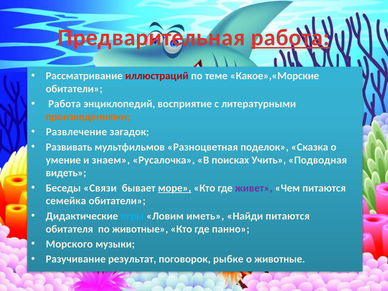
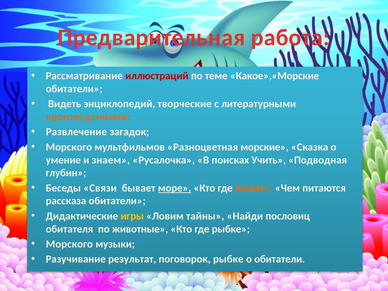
работа underline: present -> none (290, 38)
Работа: Работа -> Видеть (65, 104)
восприятие: восприятие -> творческие (185, 104)
Развивать: Развивать -> Морского (69, 147)
поделок: поделок -> морские (265, 147)
видеть: видеть -> глубин (66, 173)
живет colour: purple -> orange (254, 188)
семейка: семейка -> рассказа (66, 201)
игры colour: light blue -> yellow (132, 216)
иметь: иметь -> тайны (205, 216)
Найди питаются: питаются -> пословиц (288, 216)
где панно: панно -> рыбке (231, 229)
о животные: животные -> обитатели (280, 259)
